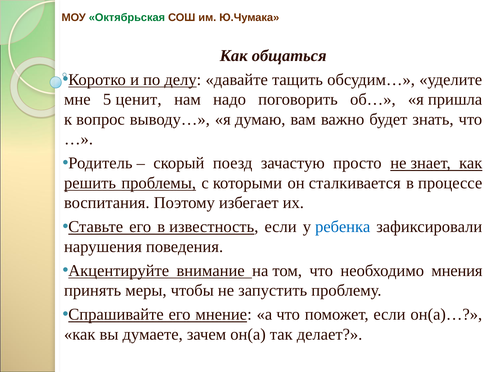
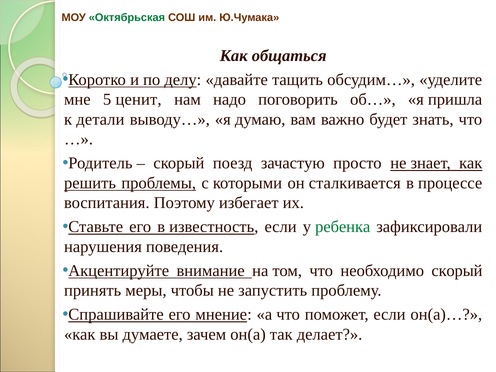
вопрос: вопрос -> детали (100, 119)
ребенка colour: blue -> green (343, 227)
необходимо мнения: мнения -> скорый (457, 271)
